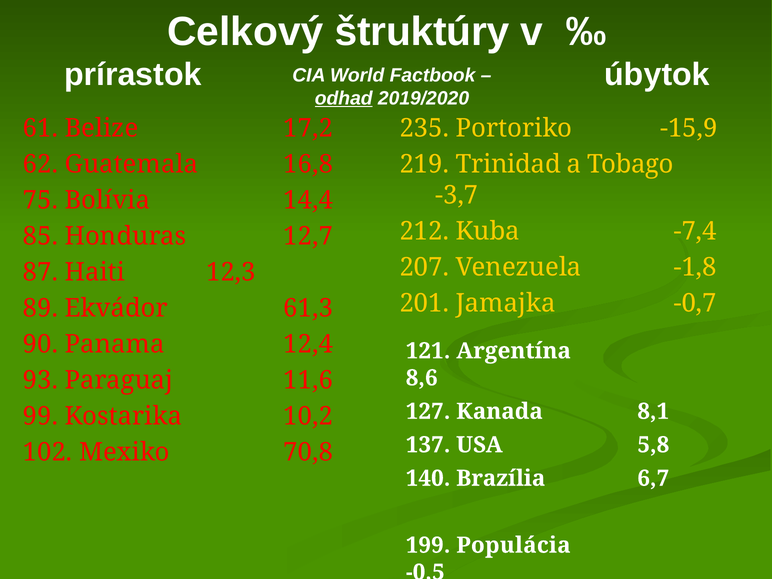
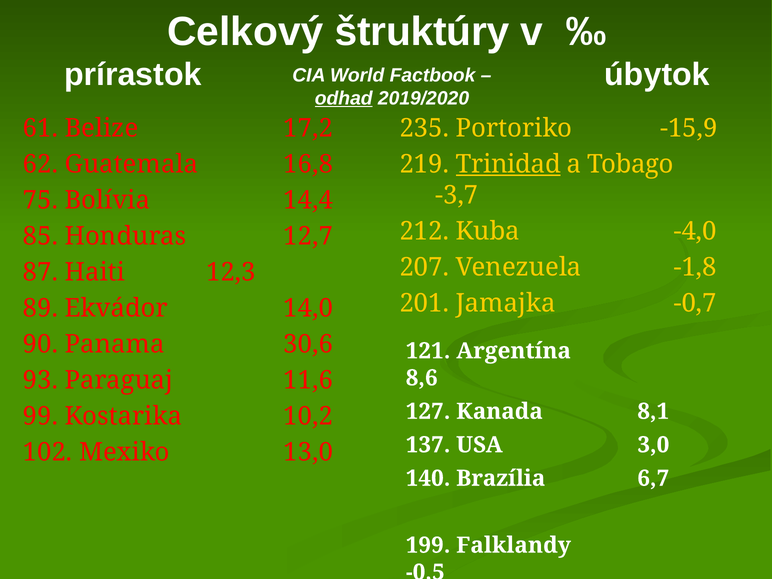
Trinidad underline: none -> present (508, 164)
-7,4: -7,4 -> -4,0 (695, 231)
61,3: 61,3 -> 14,0 (308, 308)
12,4: 12,4 -> 30,6 (308, 344)
5,8: 5,8 -> 3,0 (653, 445)
70,8: 70,8 -> 13,0 (308, 452)
Populácia: Populácia -> Falklandy (514, 545)
